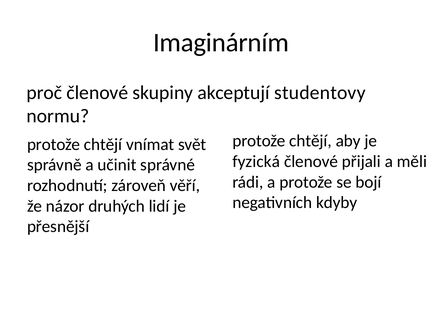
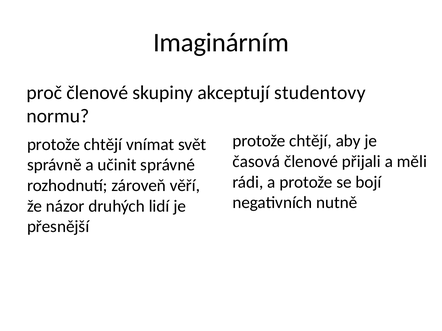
fyzická: fyzická -> časová (256, 162)
kdyby: kdyby -> nutně (337, 203)
